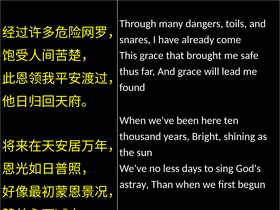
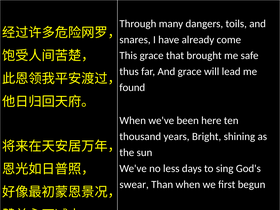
astray: astray -> swear (134, 184)
